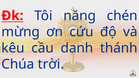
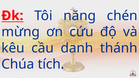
trời: trời -> tích (51, 64)
